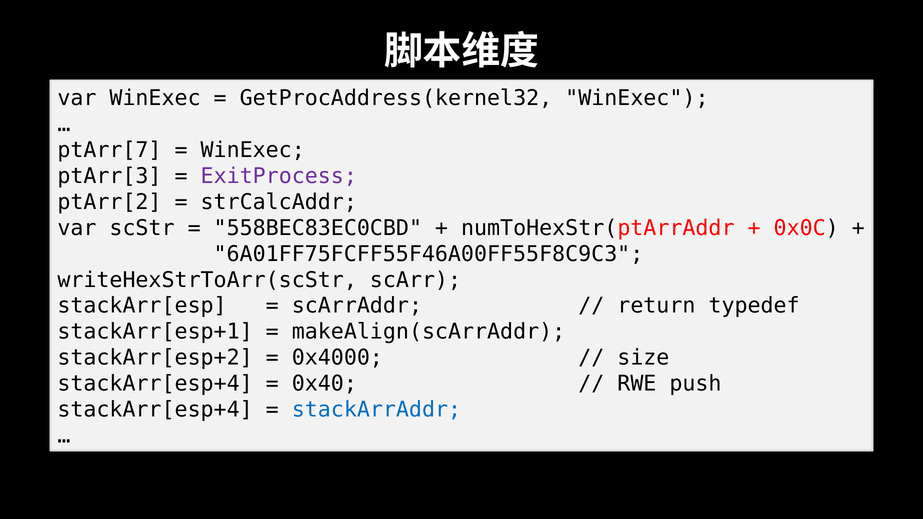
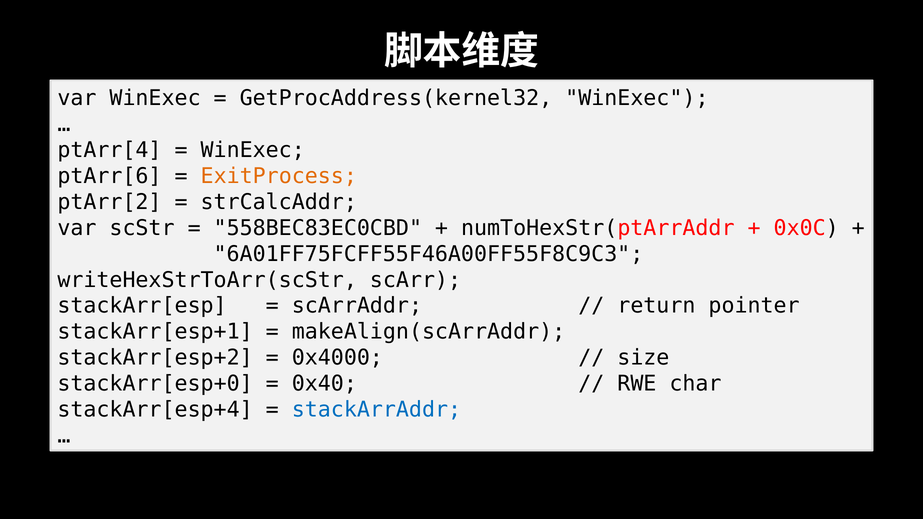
ptArr[7: ptArr[7 -> ptArr[4 (109, 150)
ptArr[3: ptArr[3 -> ptArr[6 (109, 176)
ExitProcess colour: purple -> orange (279, 176)
typedef: typedef -> pointer (754, 306)
stackArr[esp+4: stackArr[esp+4 -> stackArr[esp+0 (155, 384)
push: push -> char (695, 384)
